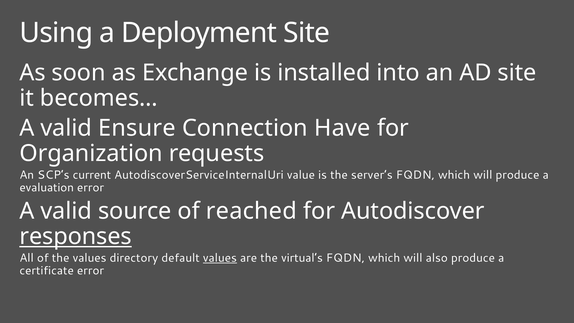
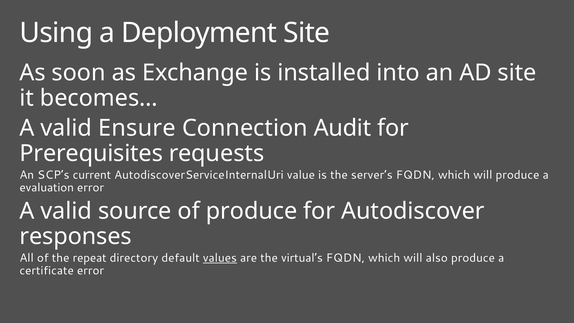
Have: Have -> Audit (343, 128)
Organization: Organization -> Prerequisites (91, 153)
of reached: reached -> produce (252, 211)
responses underline: present -> none (76, 236)
the values: values -> repeat (90, 258)
